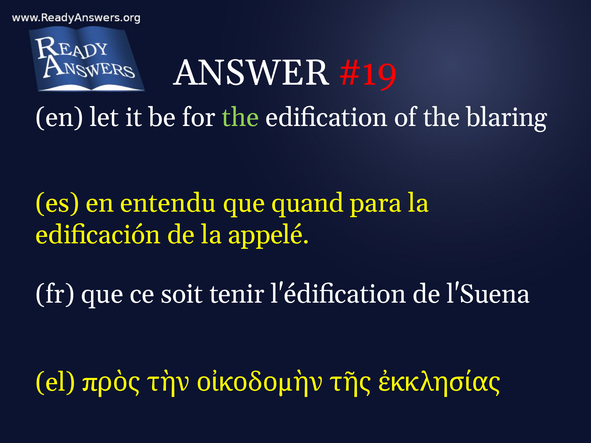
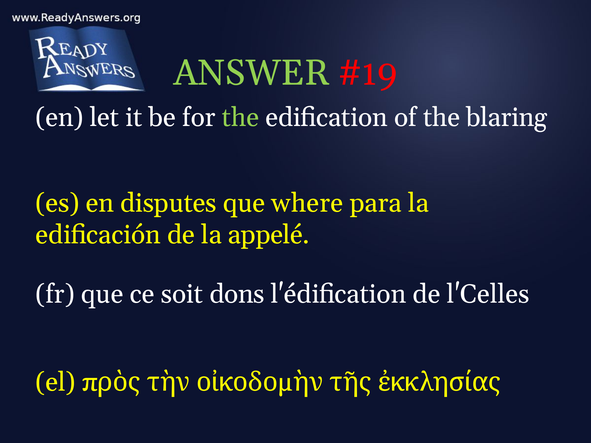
ANSWER colour: white -> light green (252, 73)
entendu: entendu -> disputes (168, 203)
quand: quand -> where (307, 203)
tenir: tenir -> dons (237, 294)
l'Suena: l'Suena -> l'Celles (488, 294)
